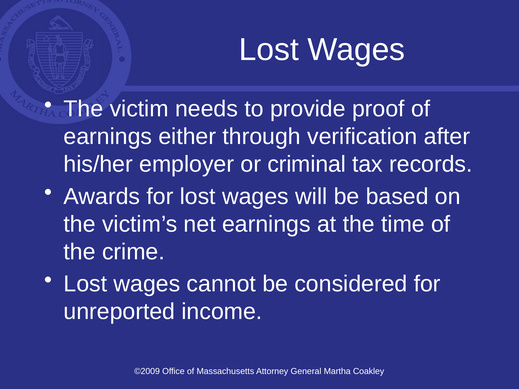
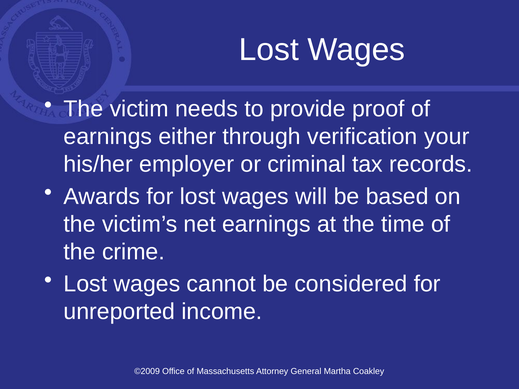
after: after -> your (447, 137)
